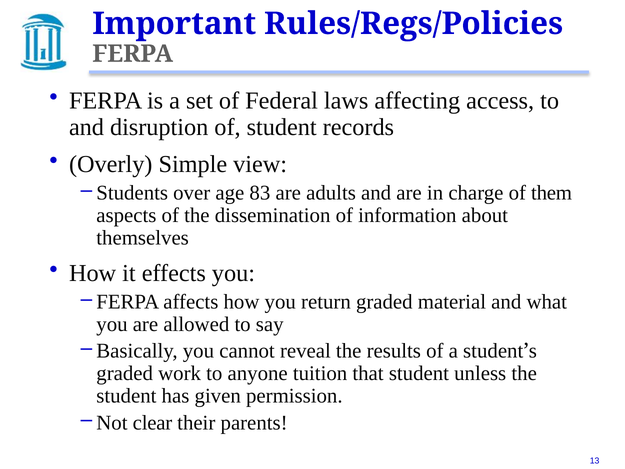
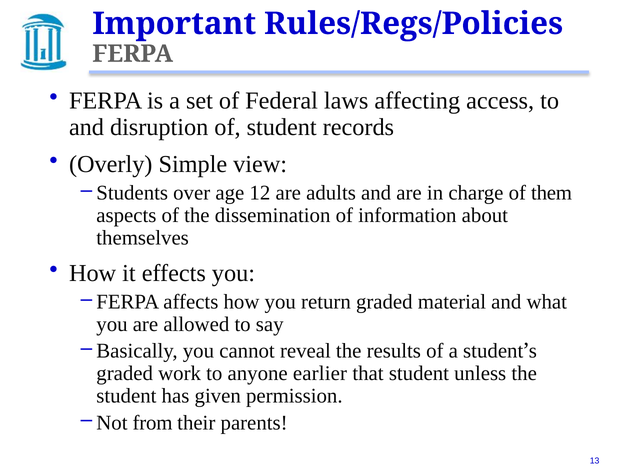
83: 83 -> 12 (260, 193)
tuition: tuition -> earlier (320, 373)
clear: clear -> from (153, 422)
